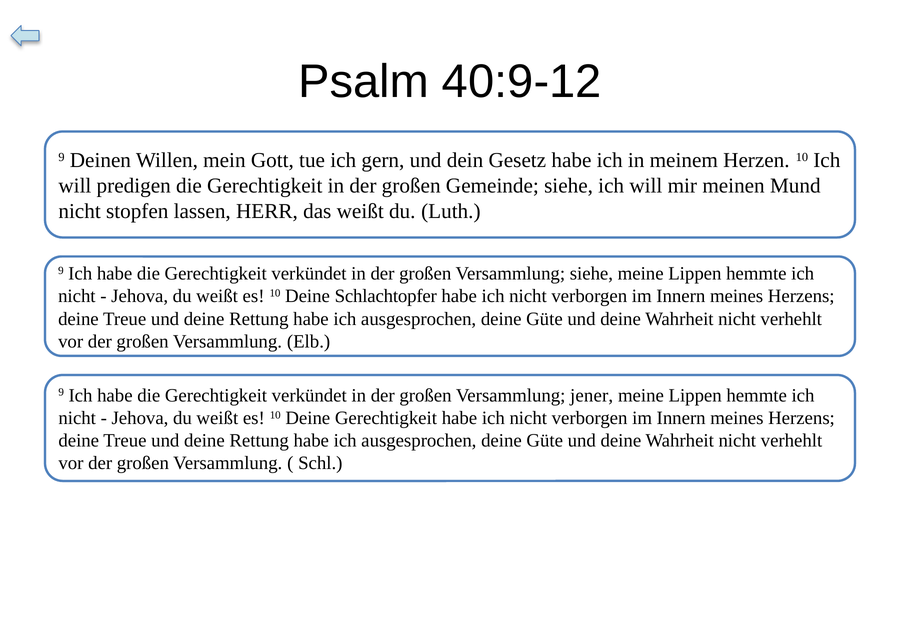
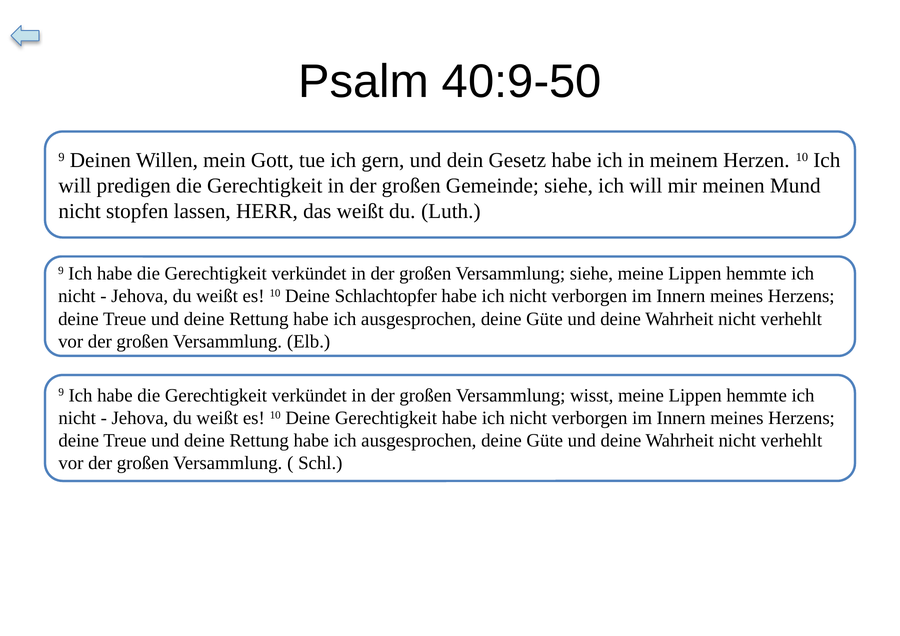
40:9-12: 40:9-12 -> 40:9-50 (522, 82)
jener: jener -> wisst (592, 395)
